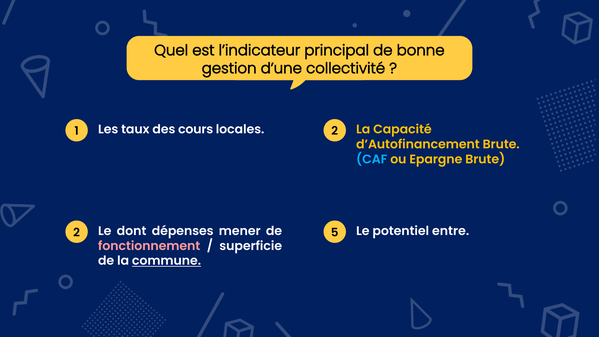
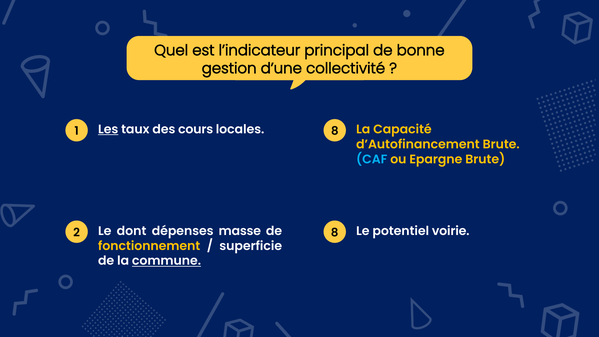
Les underline: none -> present (108, 129)
1 2: 2 -> 8 (335, 131)
mener: mener -> masse (240, 231)
entre: entre -> voirie (451, 231)
2 5: 5 -> 8 (335, 232)
fonctionnement colour: pink -> yellow (149, 246)
